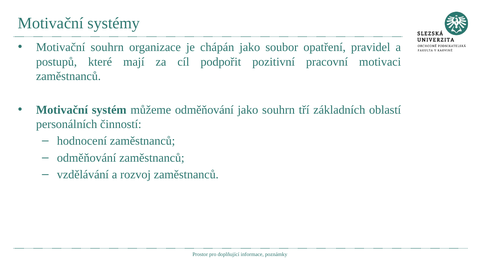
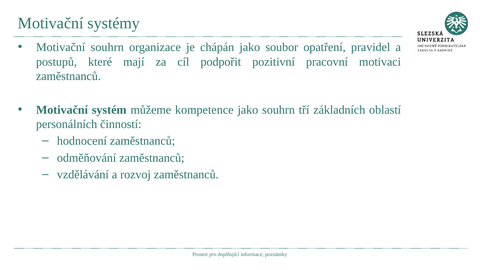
můžeme odměňování: odměňování -> kompetence (204, 110)
